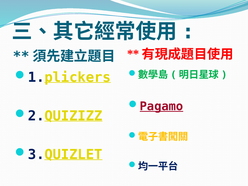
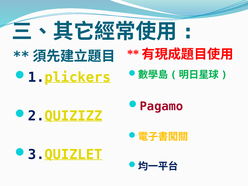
Pagamo underline: present -> none (161, 106)
